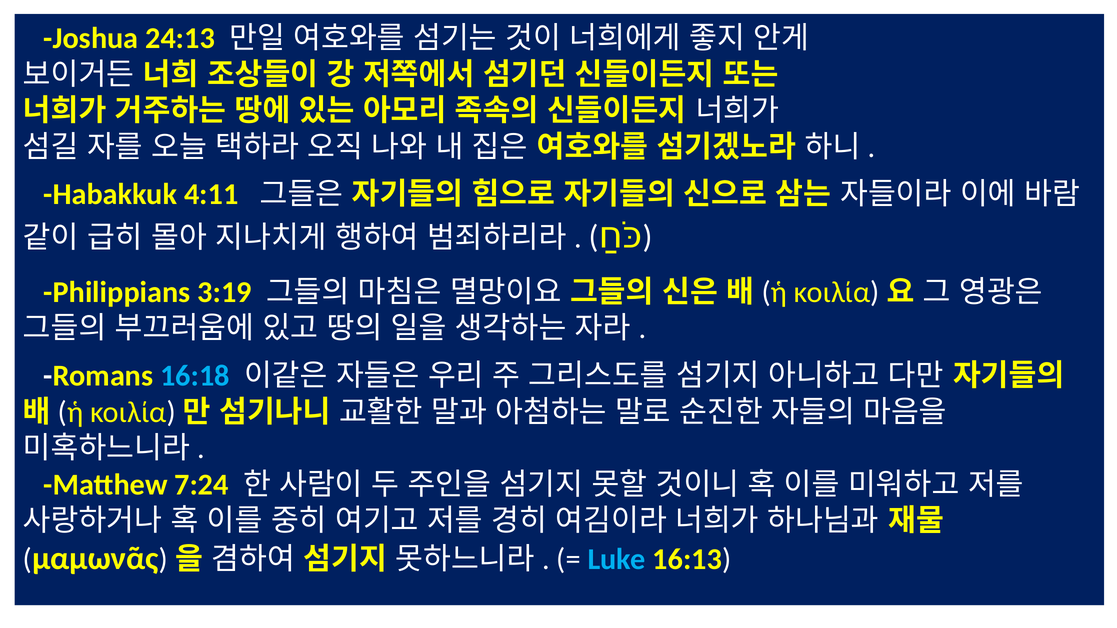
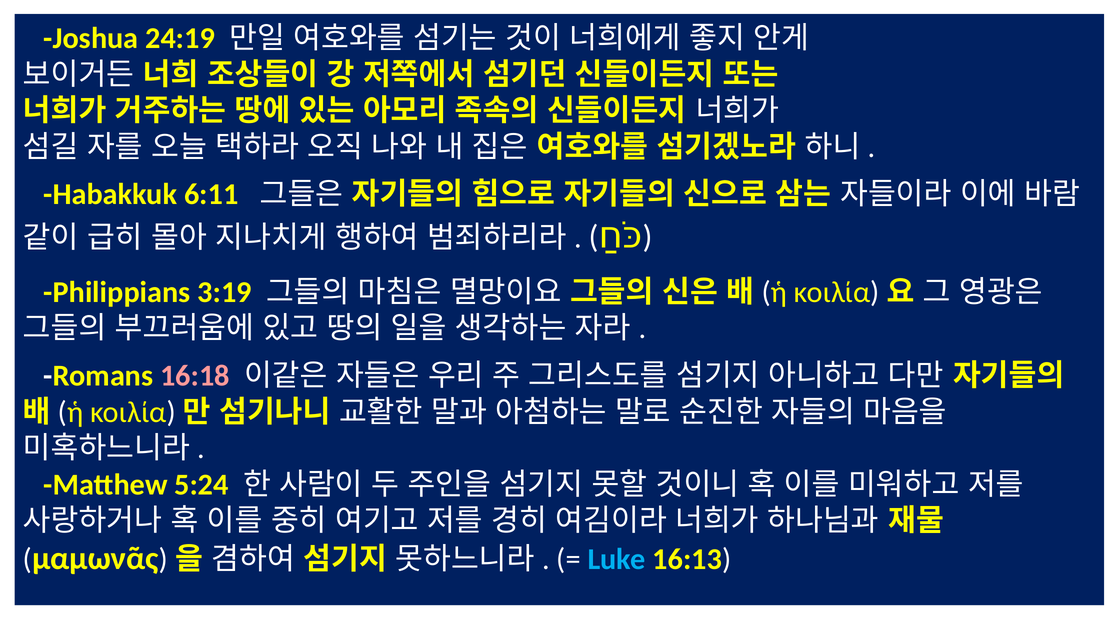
24:13: 24:13 -> 24:19 (180, 38)
4:11: 4:11 -> 6:11 (211, 195)
16:18 colour: light blue -> pink (195, 376)
7:24: 7:24 -> 5:24 (201, 485)
